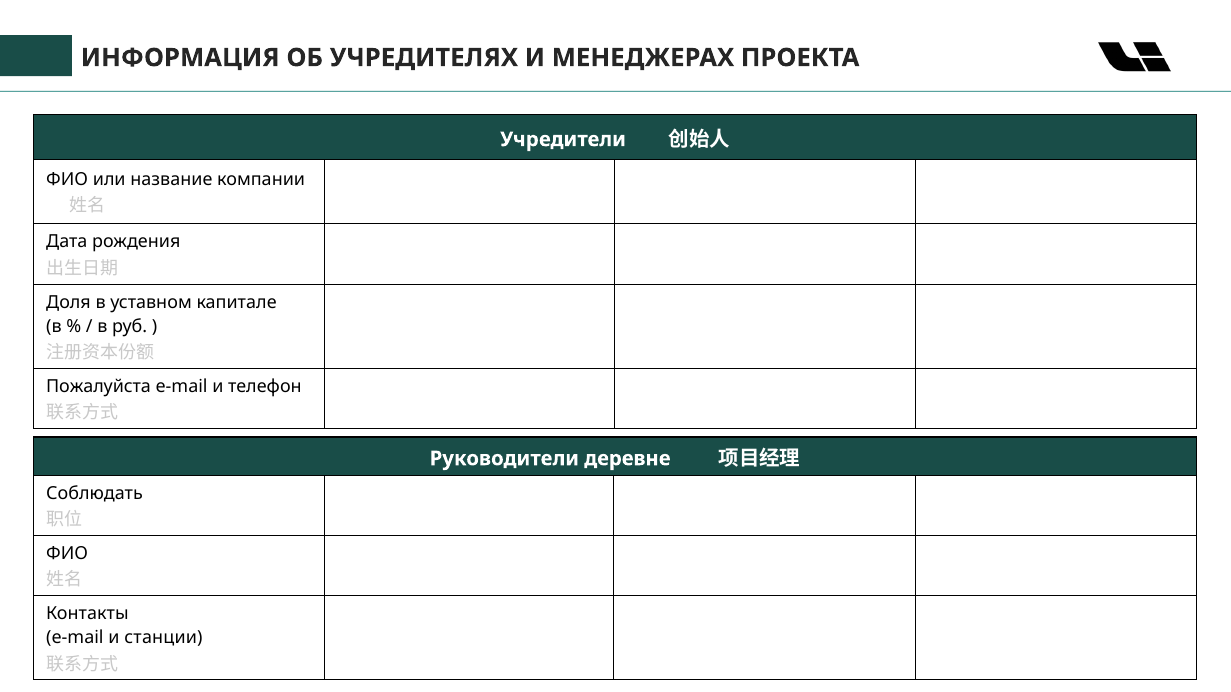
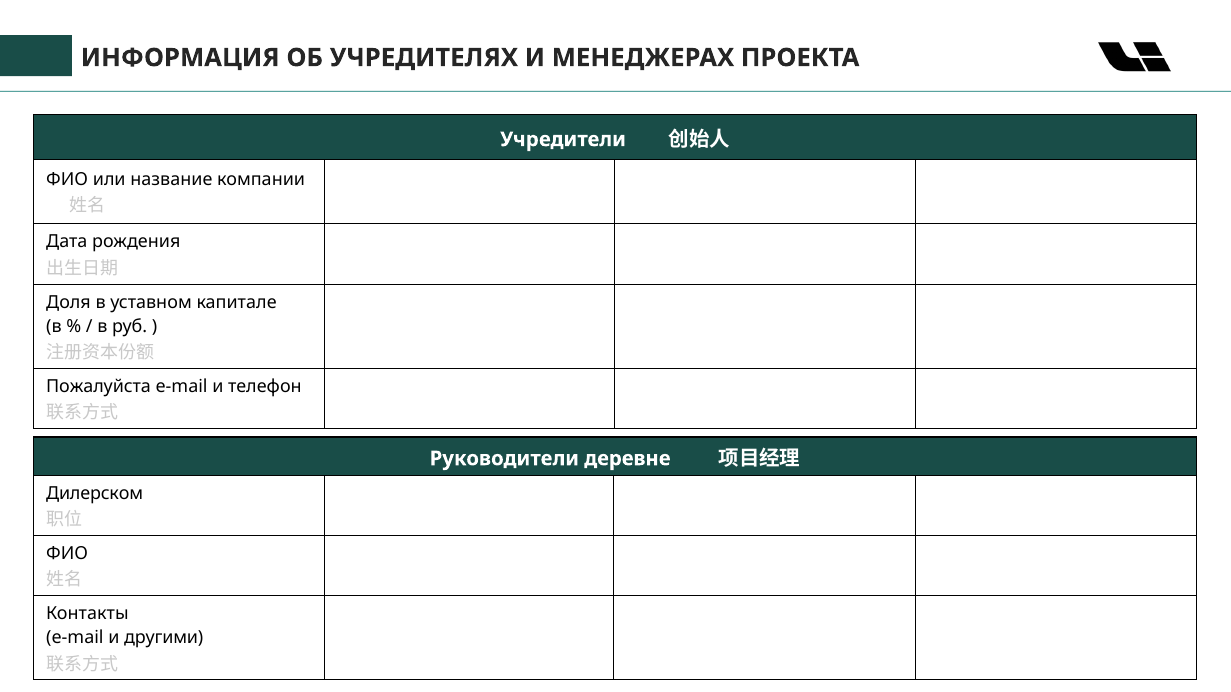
Соблюдать: Соблюдать -> Дилерском (95, 494)
станции: станции -> другими (164, 638)
